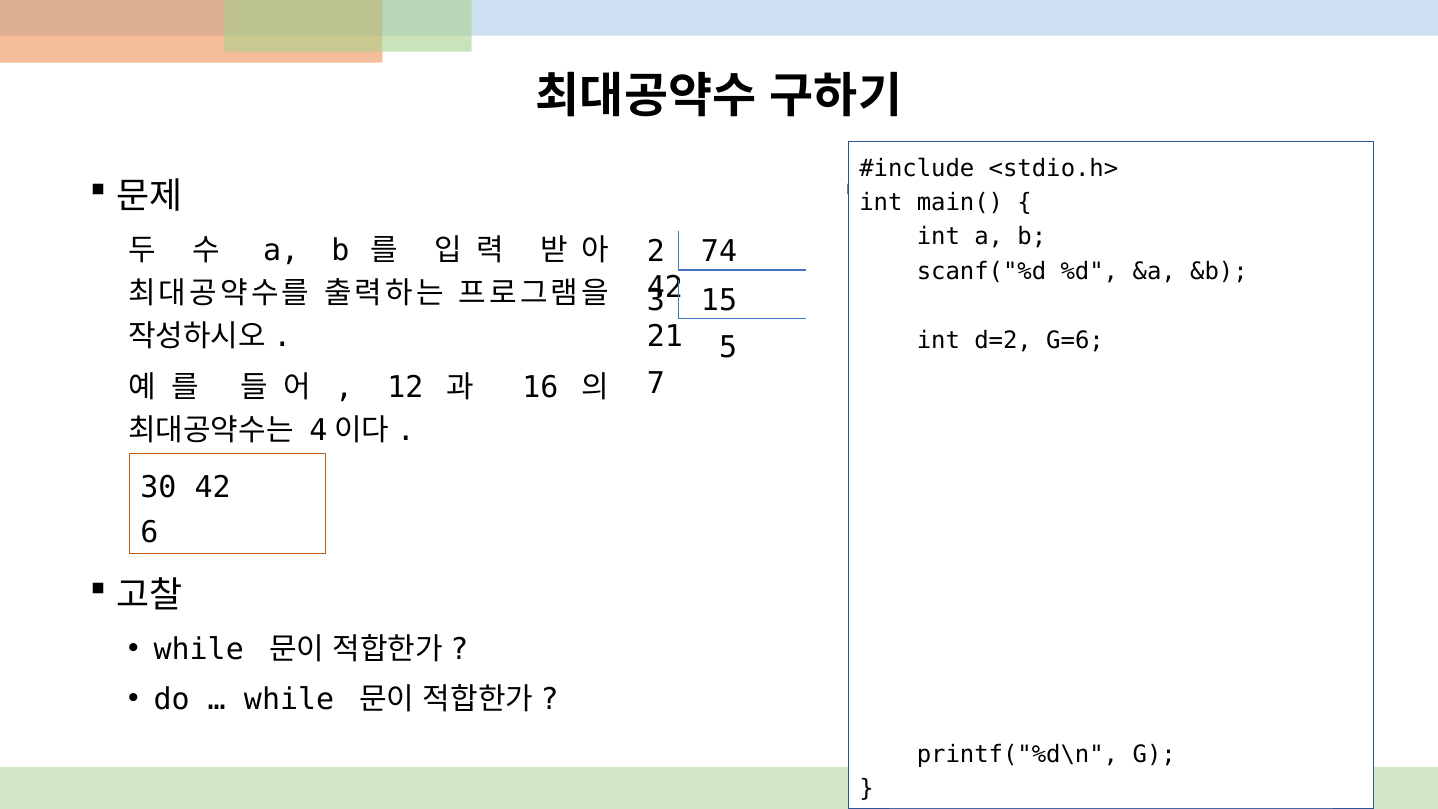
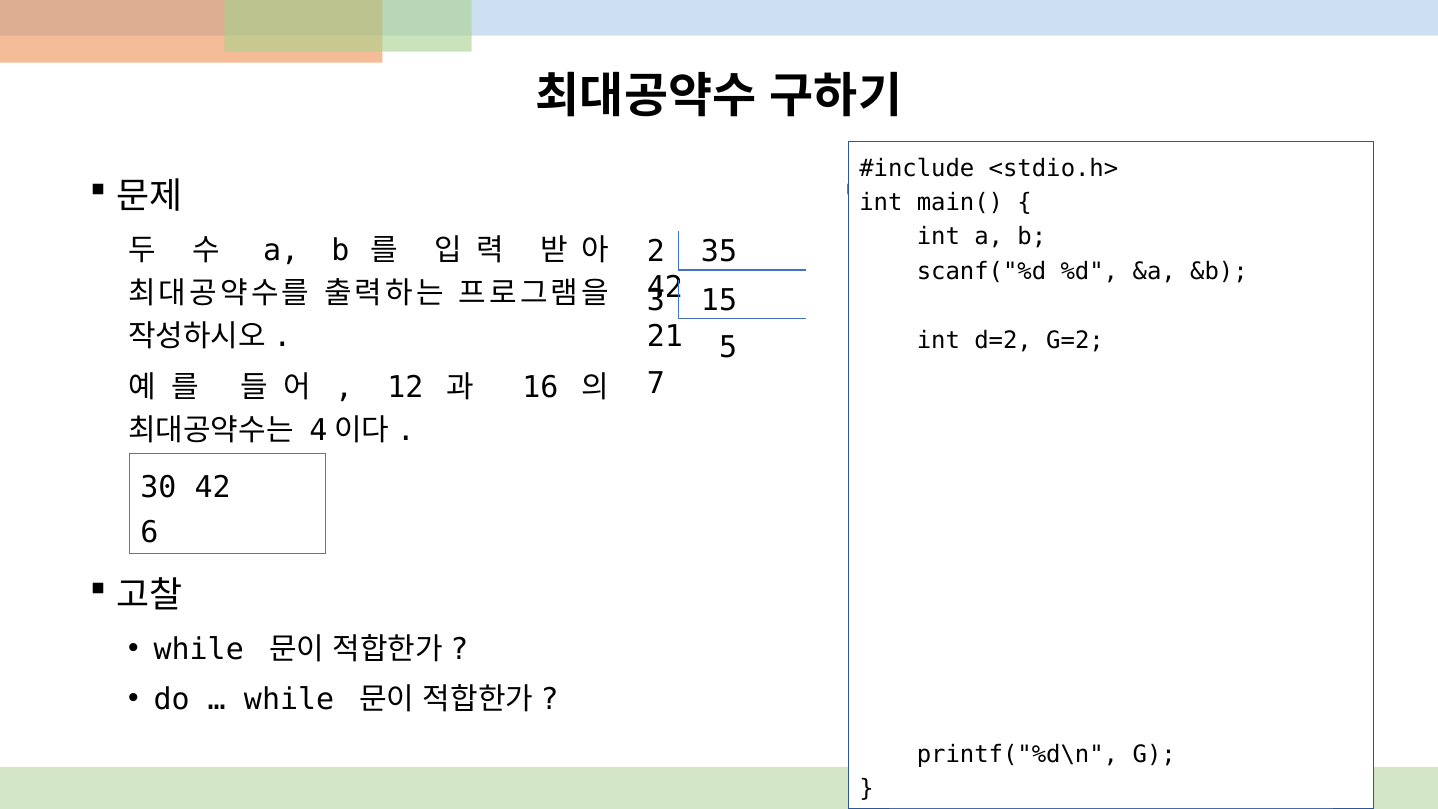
74: 74 -> 35 (719, 252)
G=6: G=6 -> G=2 (1075, 340)
